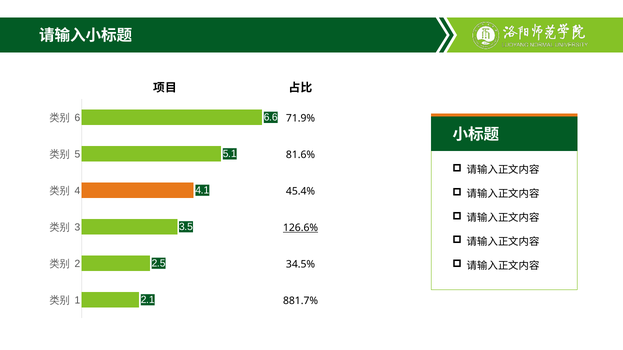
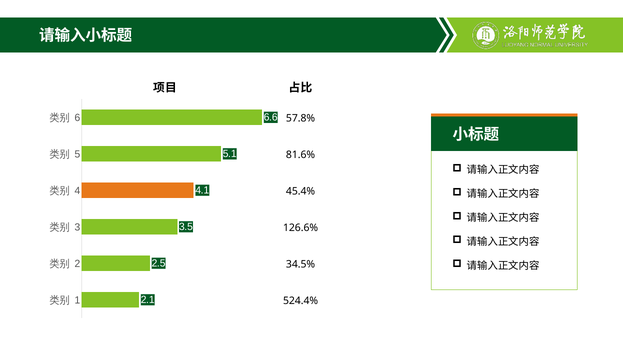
71.9%: 71.9% -> 57.8% (301, 118)
126.6% underline: present -> none (301, 228)
881.7%: 881.7% -> 524.4% (301, 301)
